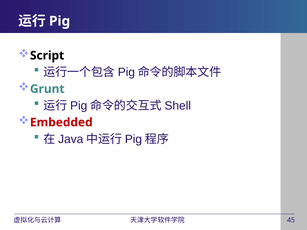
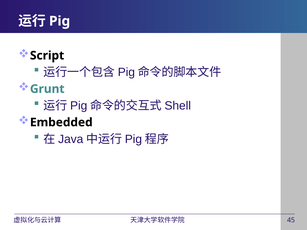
Embedded colour: red -> black (61, 122)
